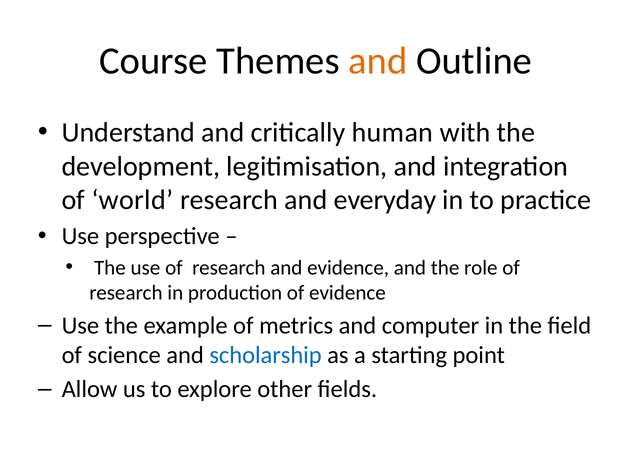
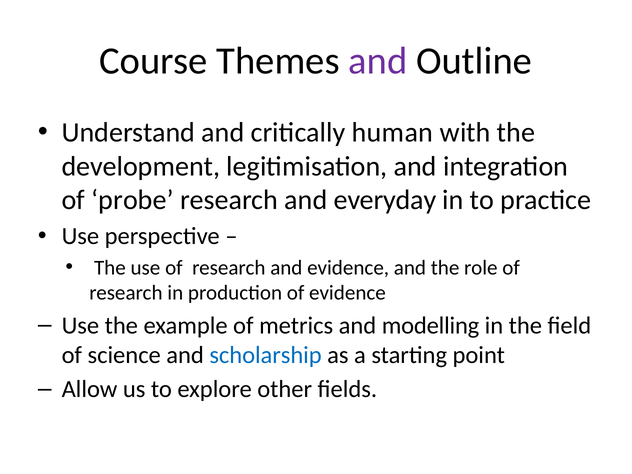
and colour: orange -> purple (378, 61)
world: world -> probe (133, 200)
computer: computer -> modelling (431, 325)
